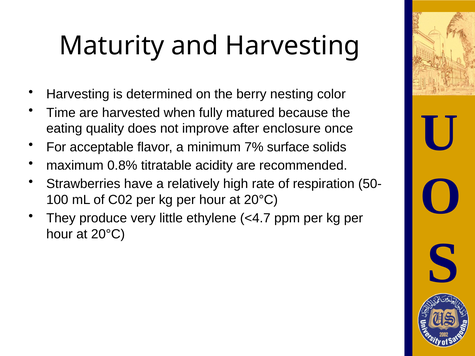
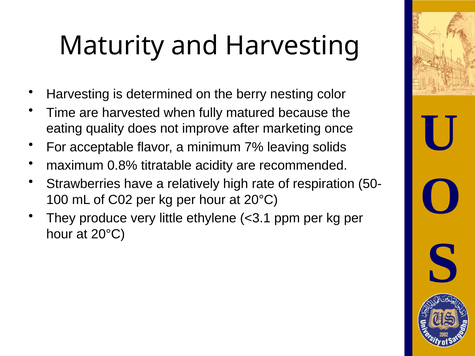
enclosure: enclosure -> marketing (292, 129)
surface: surface -> leaving (288, 147)
<4.7: <4.7 -> <3.1 (255, 218)
